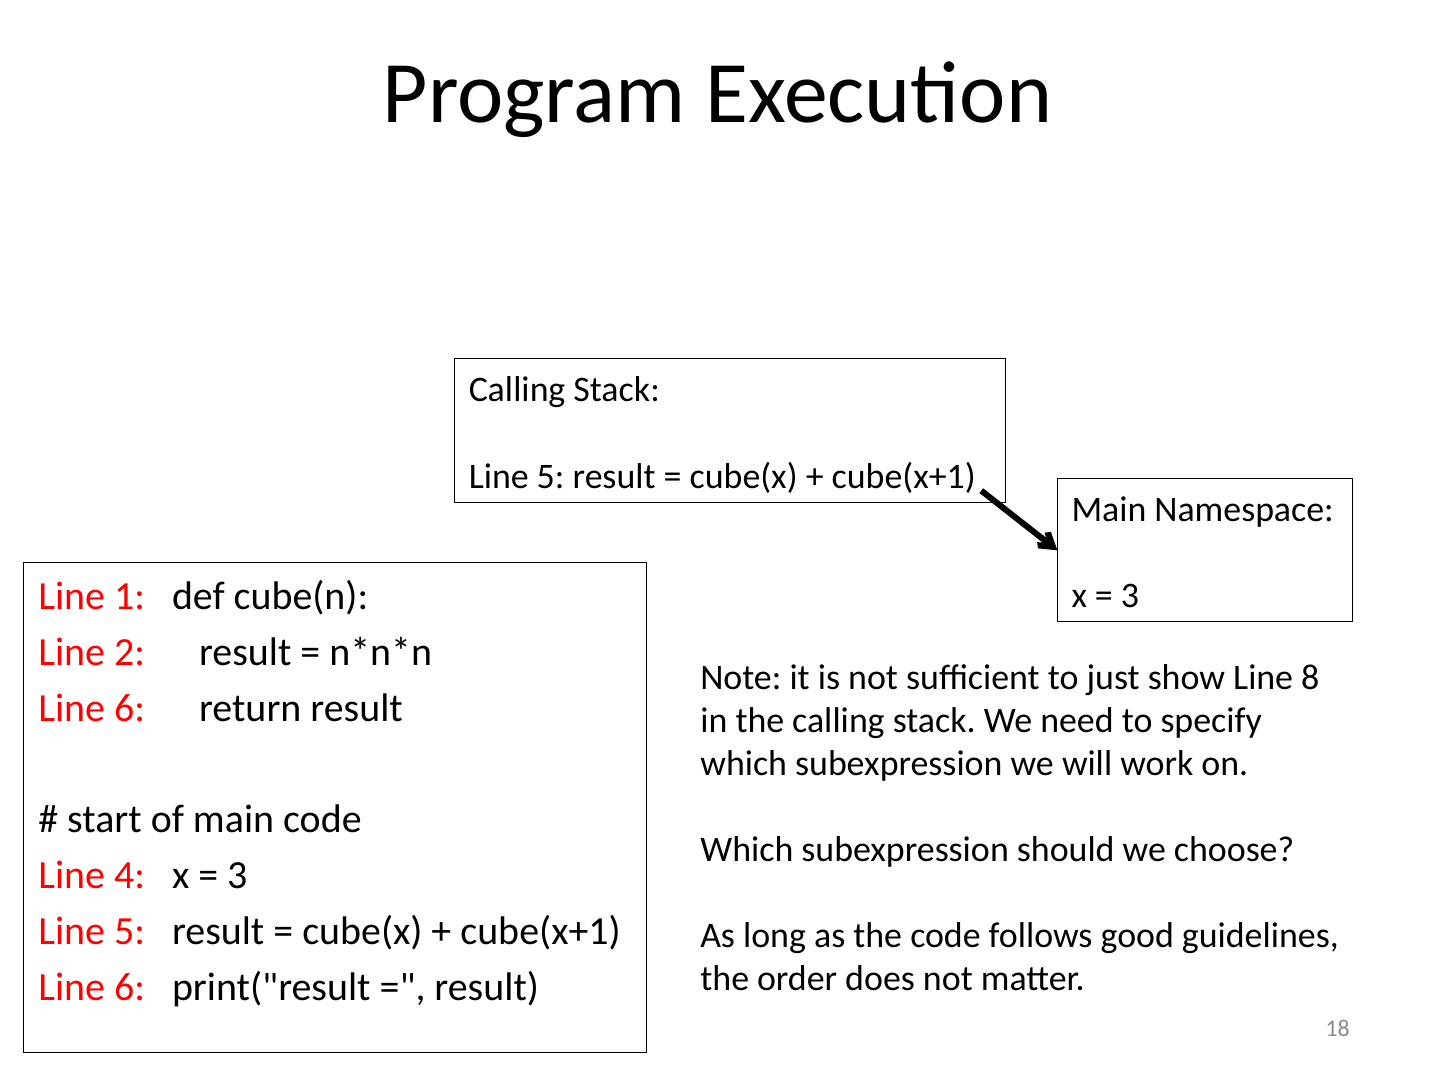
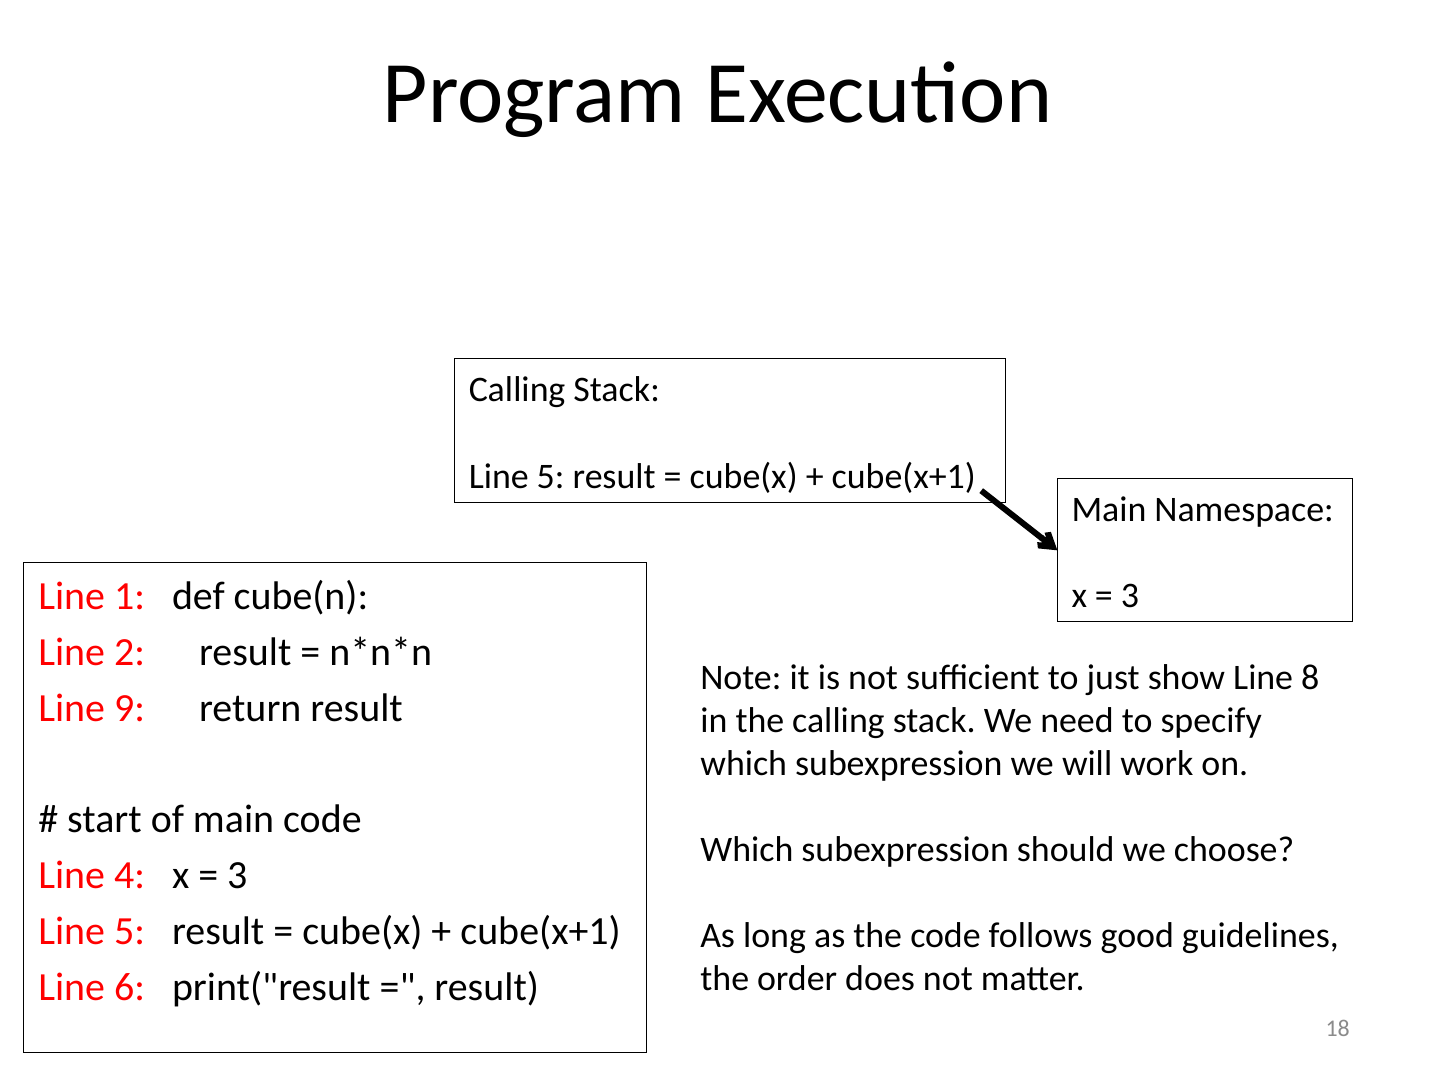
6: 6 -> 9 (130, 708)
